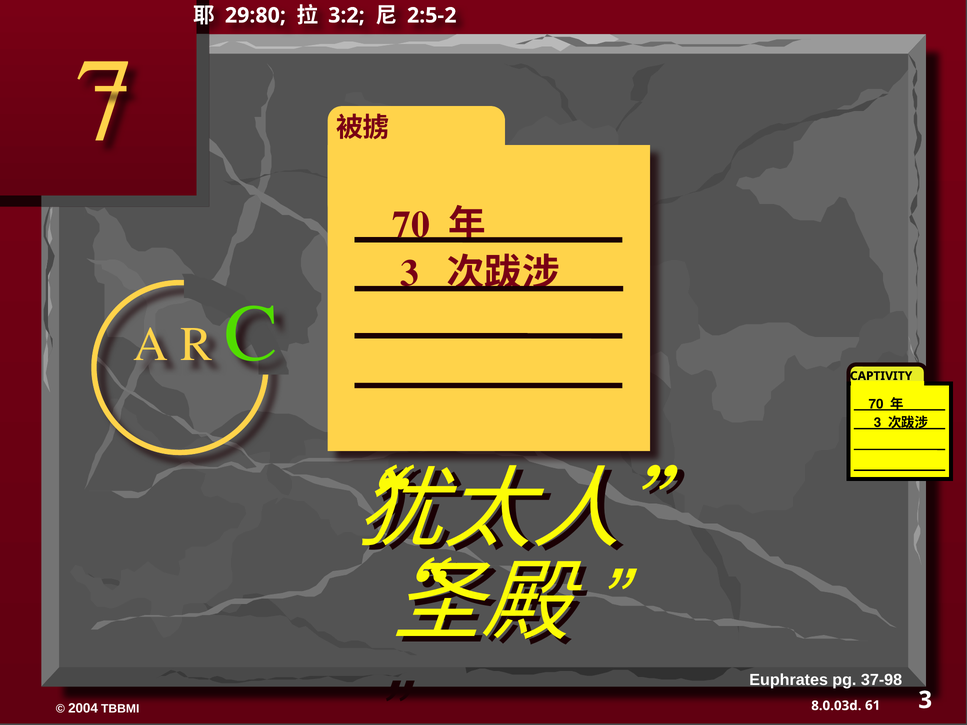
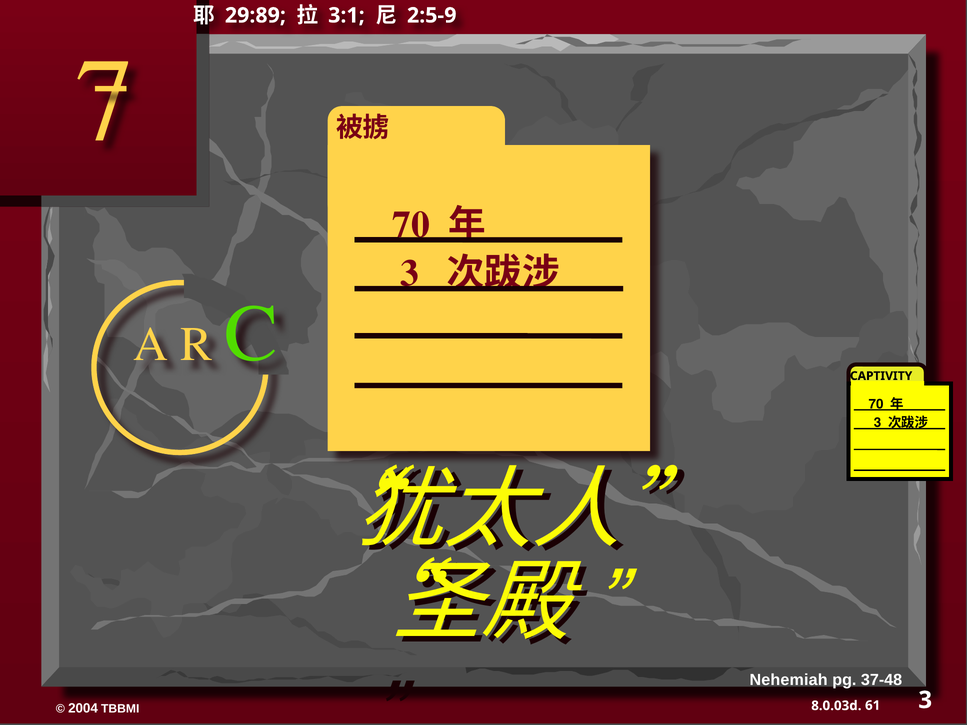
29:80: 29:80 -> 29:89 (255, 15)
3:2: 3:2 -> 3:1 (346, 15)
2:5-2: 2:5-2 -> 2:5-9 (432, 15)
Euphrates: Euphrates -> Nehemiah (789, 680)
37-98: 37-98 -> 37-48 (882, 680)
